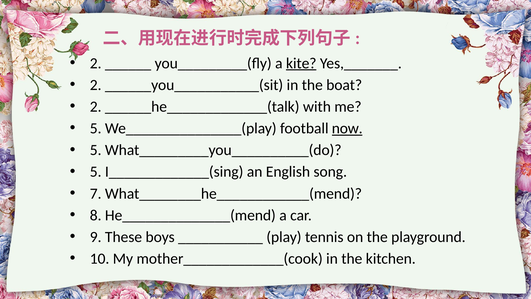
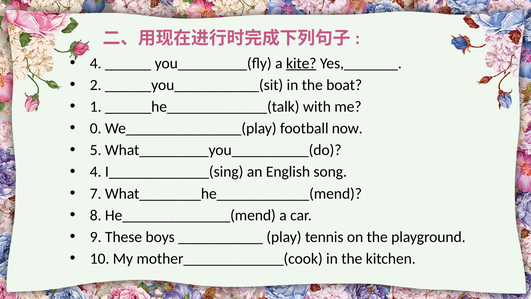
2: 2 -> 4 (96, 63)
2: 2 -> 1 (96, 107)
5: 5 -> 0 (96, 128)
now underline: present -> none (347, 128)
5: 5 -> 4 (96, 172)
